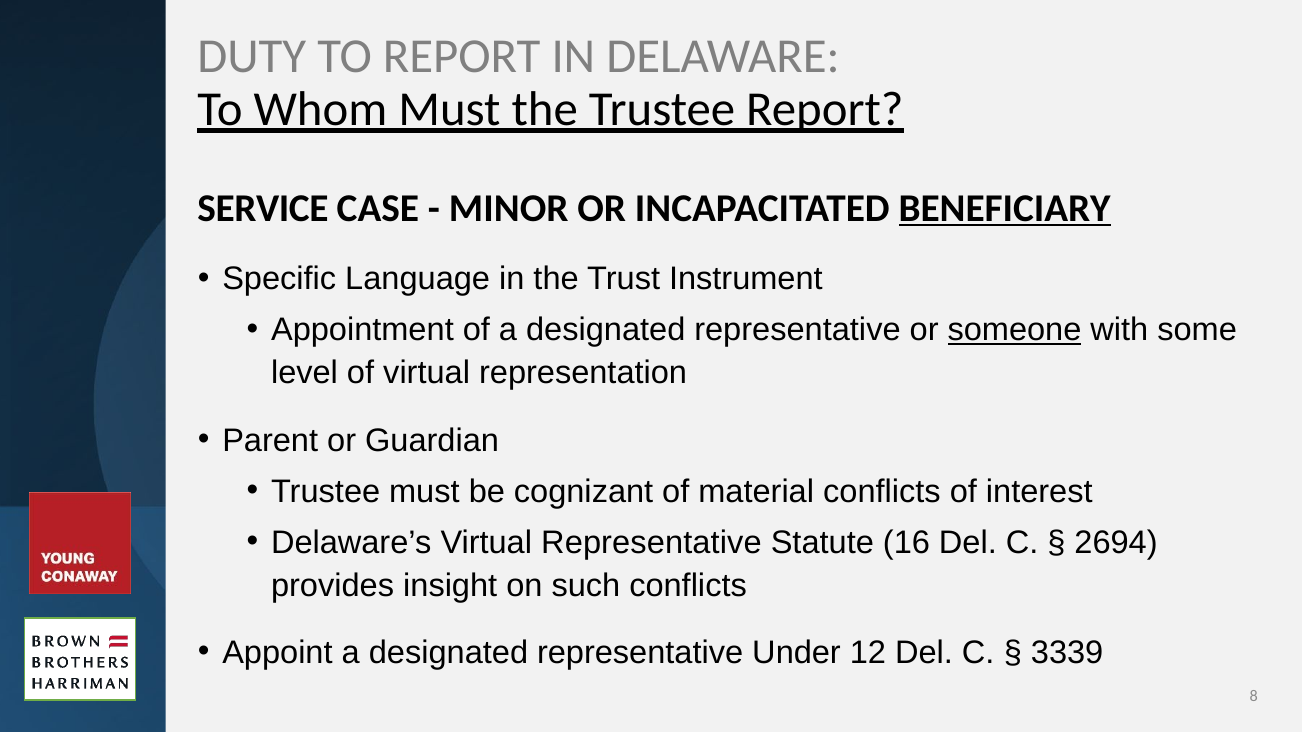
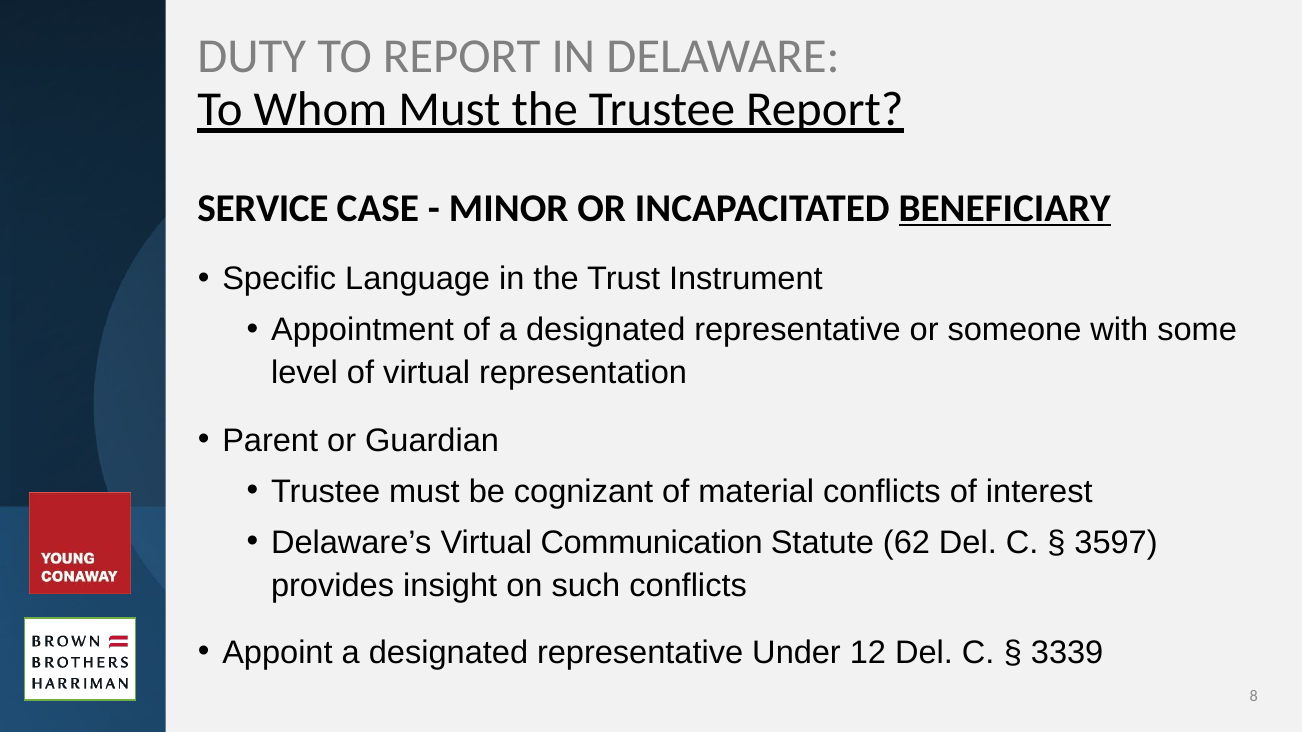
someone underline: present -> none (1014, 330)
Virtual Representative: Representative -> Communication (652, 543)
16: 16 -> 62 (906, 543)
2694: 2694 -> 3597 (1116, 543)
